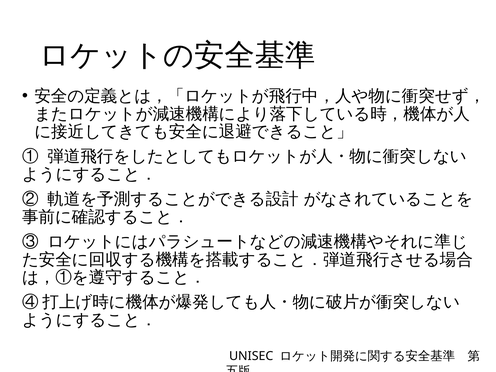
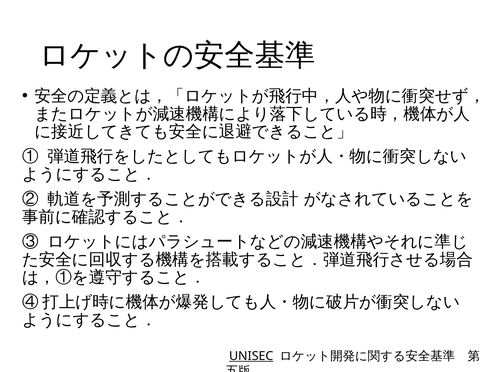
UNISEC underline: none -> present (251, 356)
